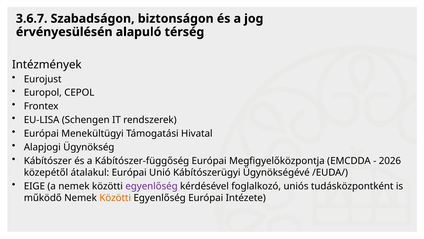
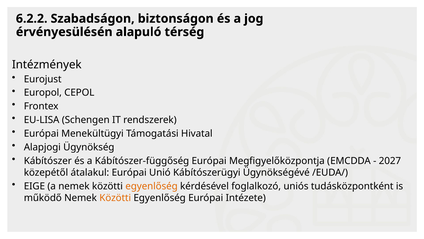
3.6.7: 3.6.7 -> 6.2.2 (32, 19)
2026: 2026 -> 2027 (390, 161)
egyenlőség colour: purple -> orange (152, 186)
